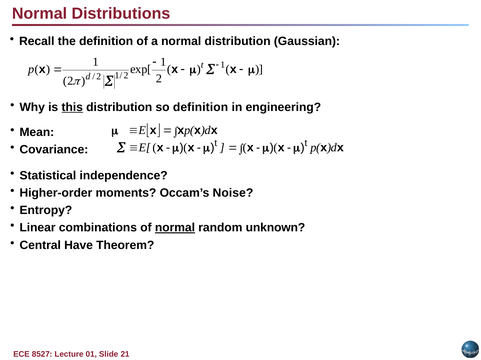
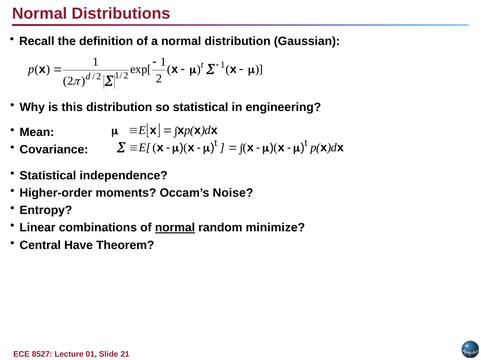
this underline: present -> none (72, 107)
so definition: definition -> statistical (201, 107)
unknown: unknown -> minimize (275, 228)
